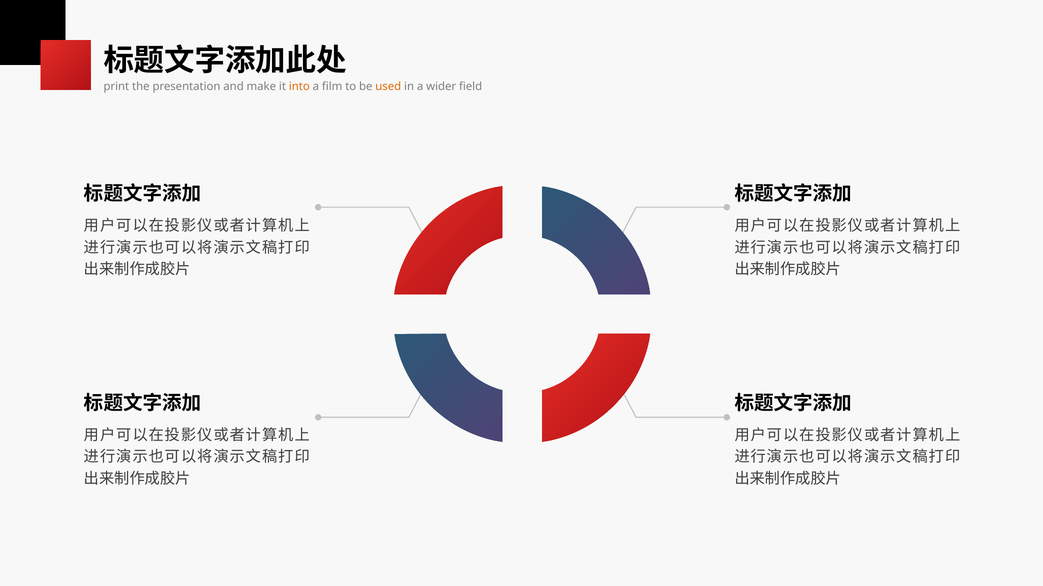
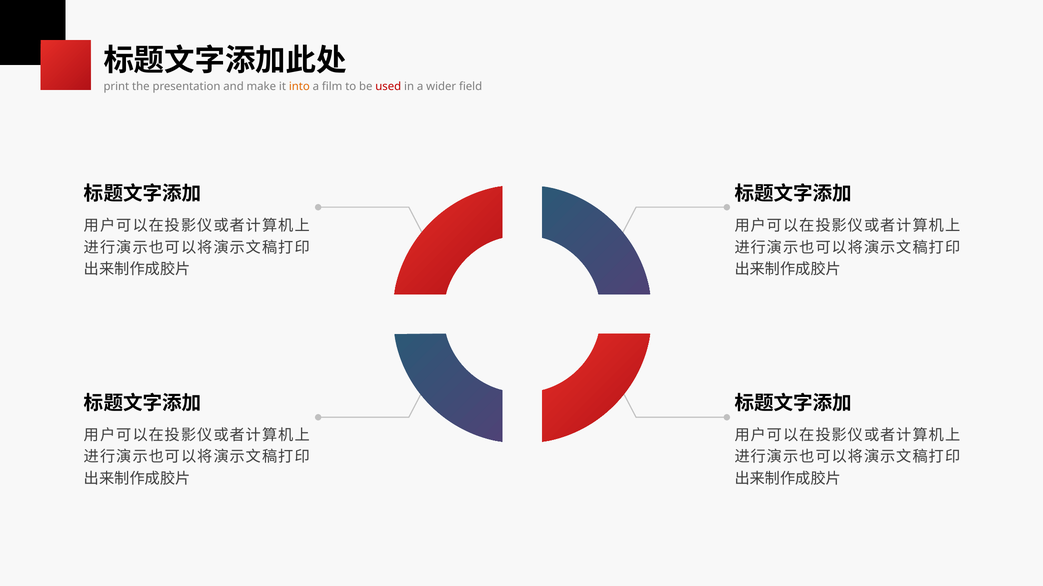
used colour: orange -> red (388, 87)
